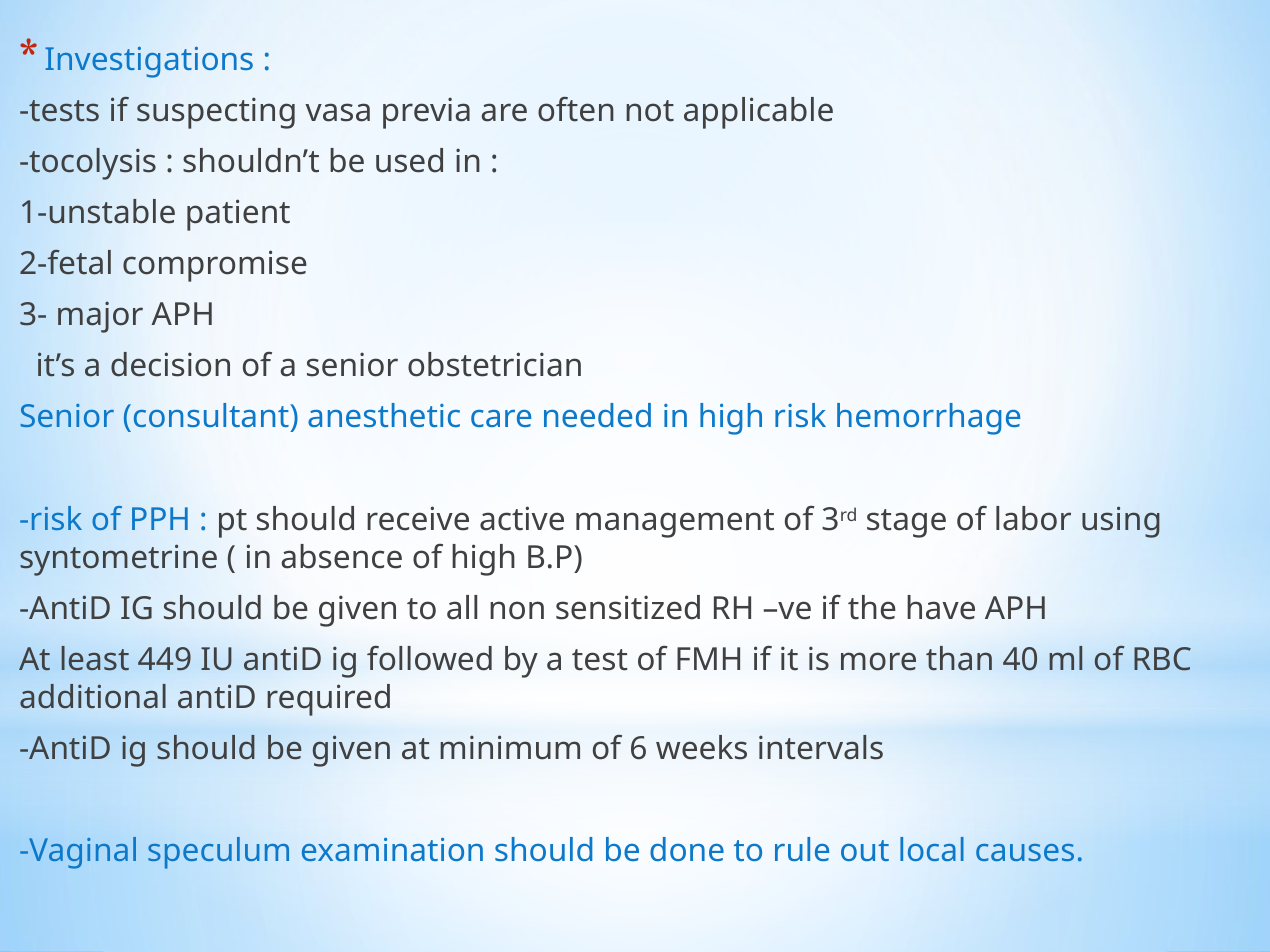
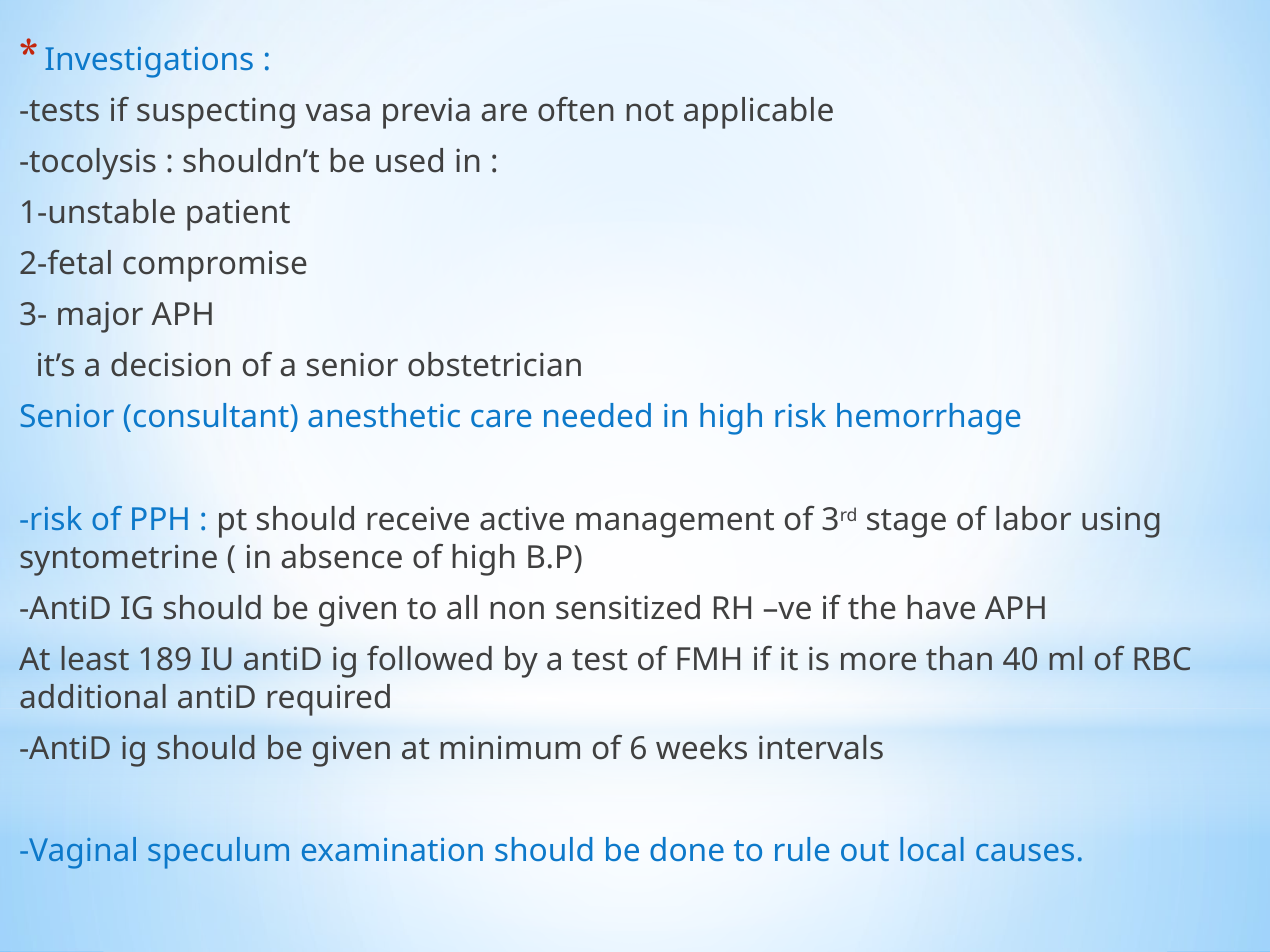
449: 449 -> 189 (165, 660)
